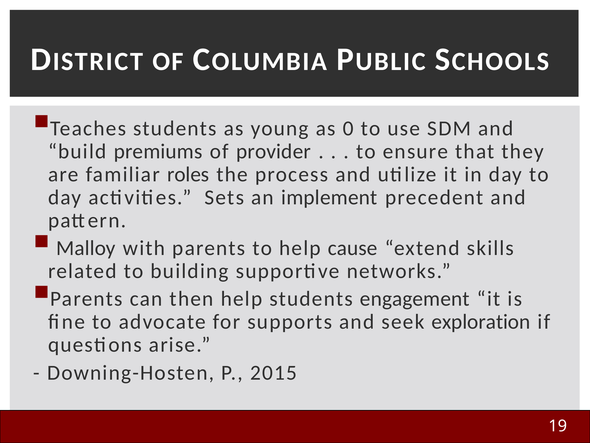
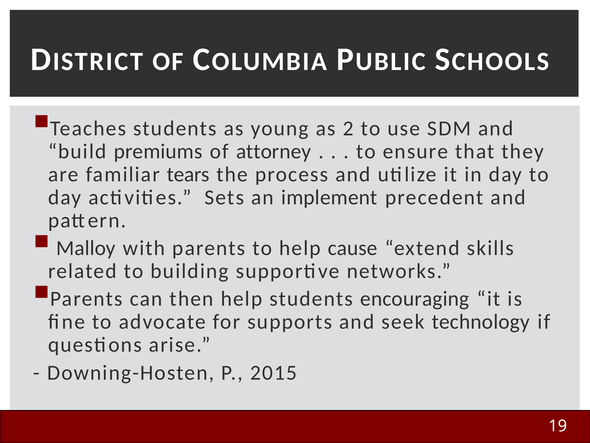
0: 0 -> 2 (348, 128)
provider: provider -> attorney (274, 151)
roles: roles -> tears (188, 174)
engagement: engagement -> encouraging (415, 299)
exploration: exploration -> technology (481, 322)
